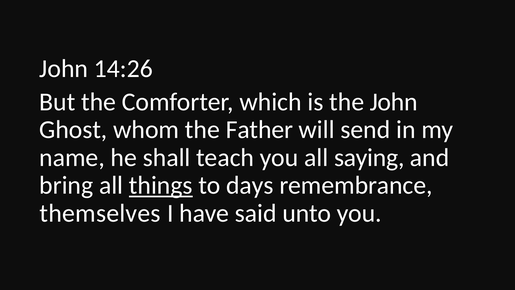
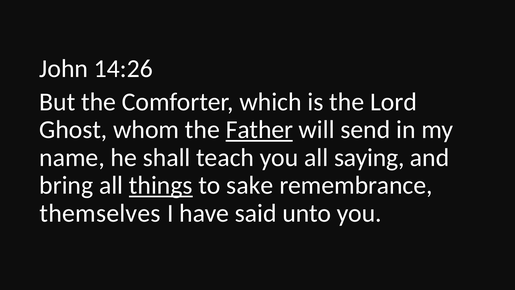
the John: John -> Lord (394, 102)
Father underline: none -> present (259, 130)
days: days -> sake (250, 185)
